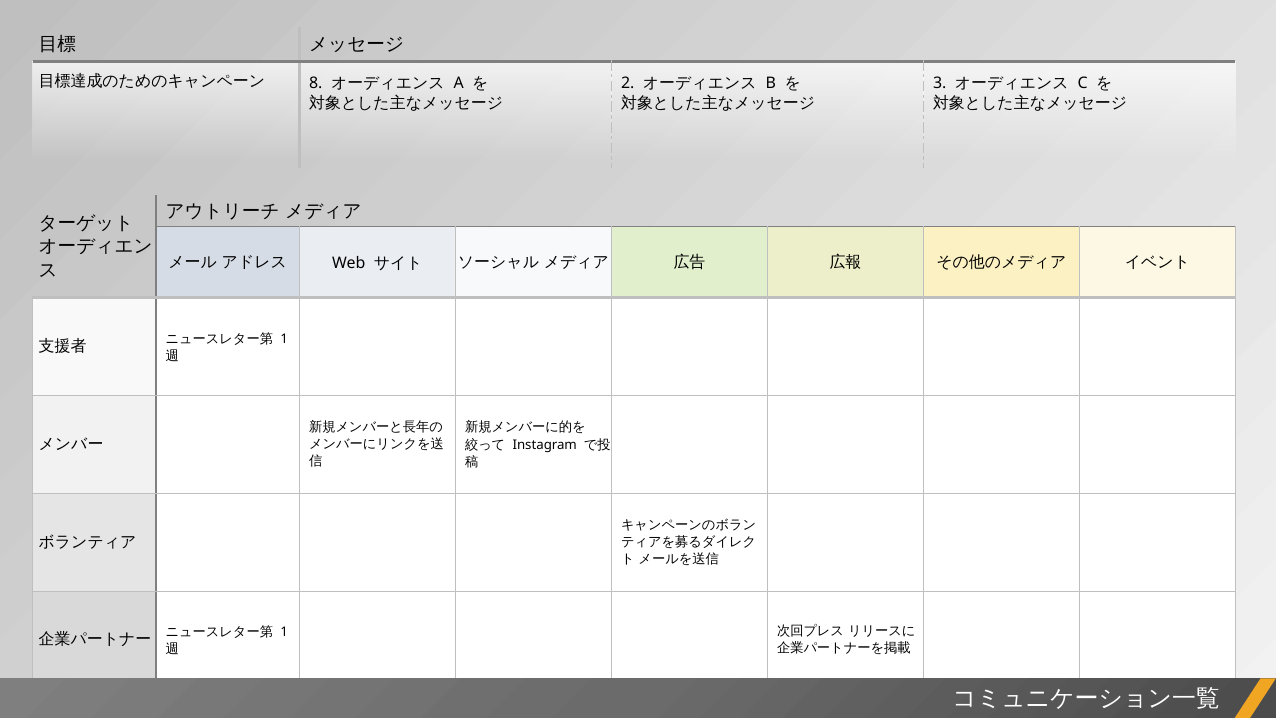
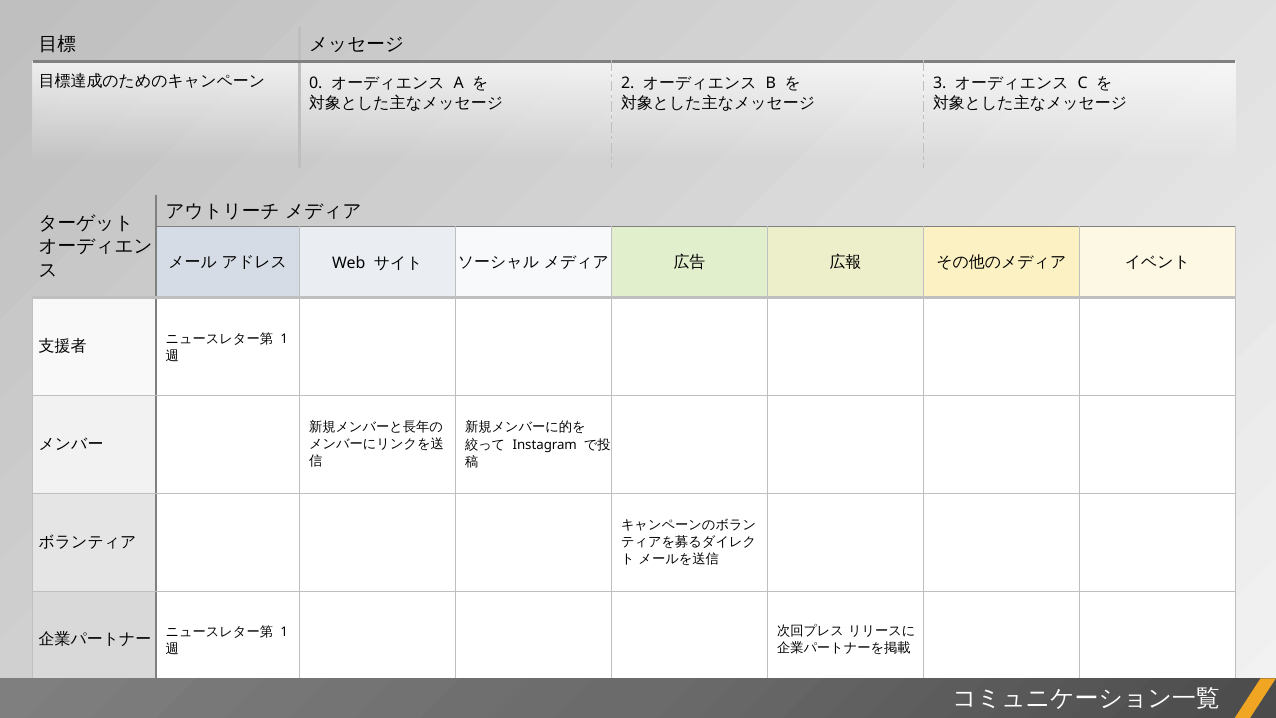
8: 8 -> 0 (316, 83)
